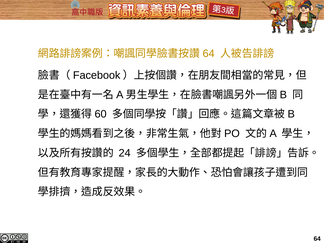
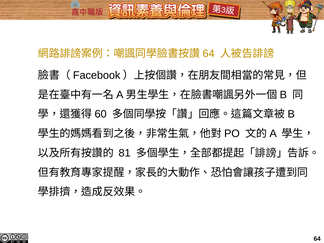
24: 24 -> 81 (125, 153)
